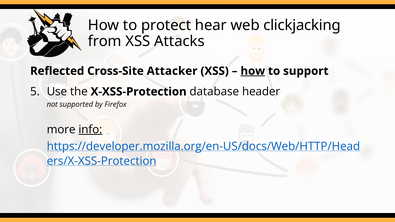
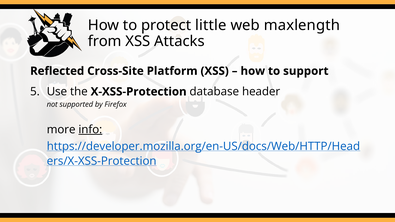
hear: hear -> little (211, 25)
clickjacking: clickjacking -> maxlength (302, 25)
Attacker: Attacker -> Platform (172, 71)
how underline: present -> none (253, 71)
